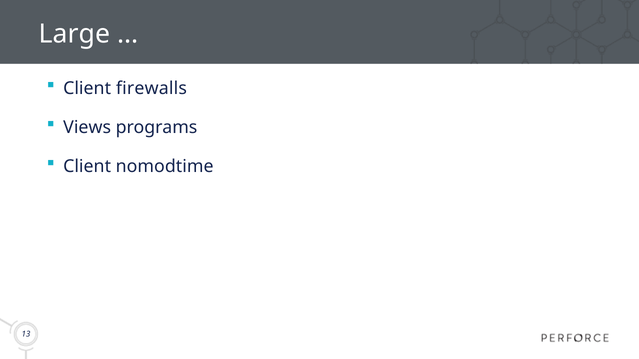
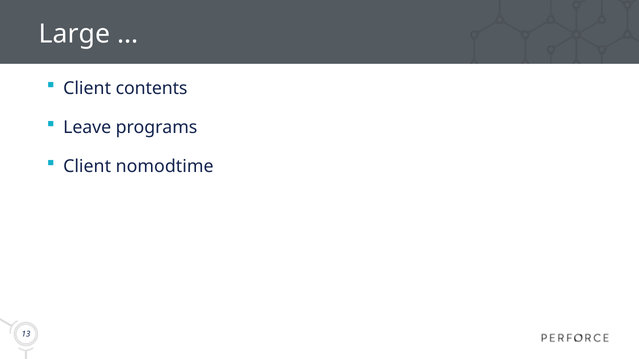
firewalls: firewalls -> contents (152, 88)
Views: Views -> Leave (87, 127)
